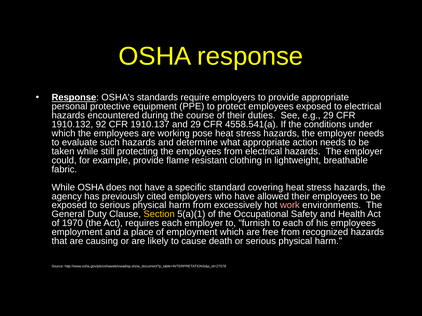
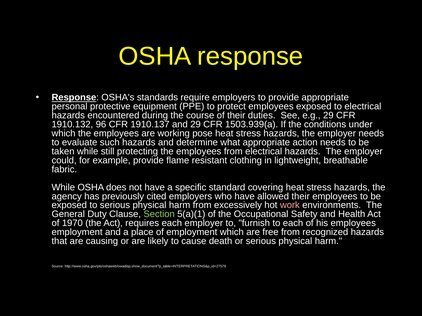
92: 92 -> 96 (101, 125)
4558.541(a: 4558.541(a -> 1503.939(a (252, 125)
Section colour: yellow -> light green (159, 215)
